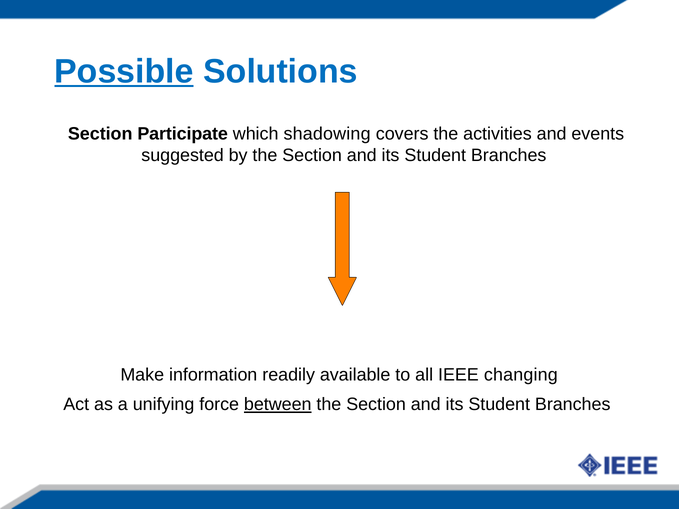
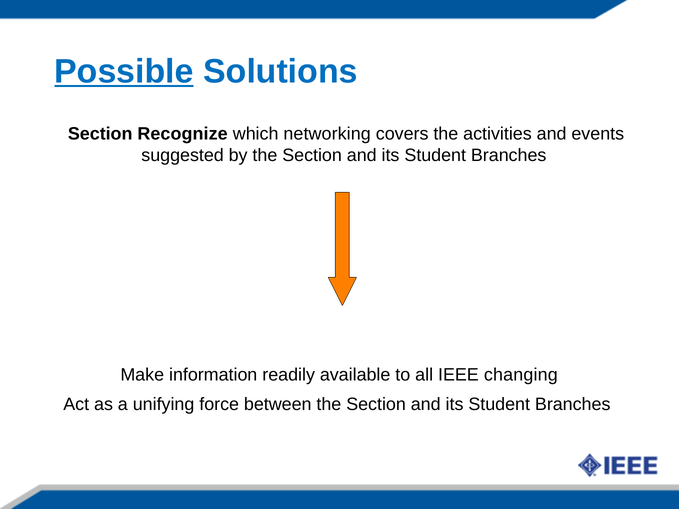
Participate: Participate -> Recognize (183, 134)
shadowing: shadowing -> networking (327, 134)
between underline: present -> none (278, 405)
